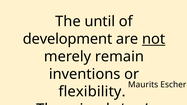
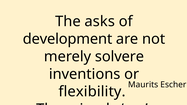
until: until -> asks (100, 21)
not underline: present -> none (154, 39)
remain: remain -> solvere (120, 57)
